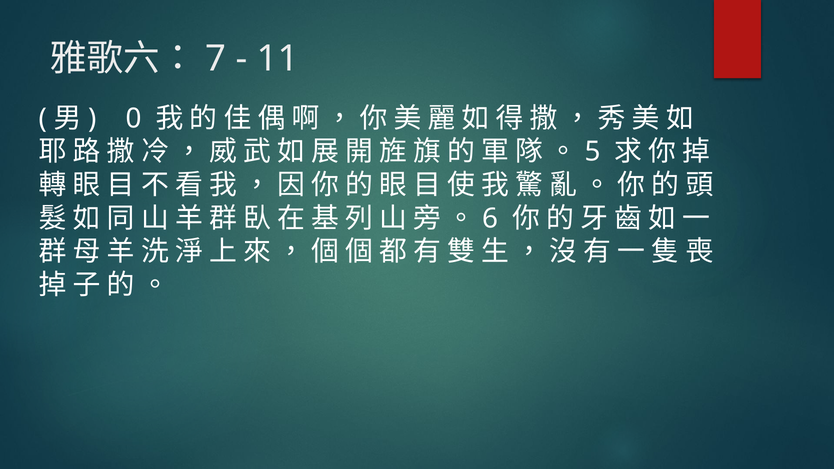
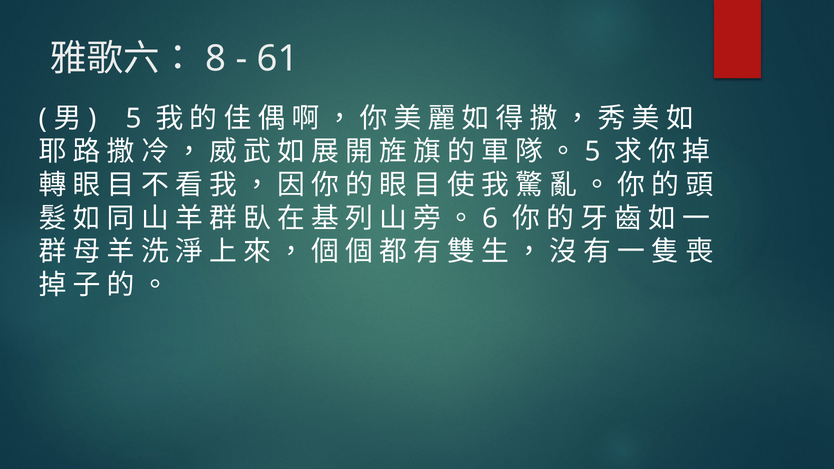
7: 7 -> 8 (216, 59)
11: 11 -> 61 (278, 59)
0: 0 -> 5 (134, 118)
